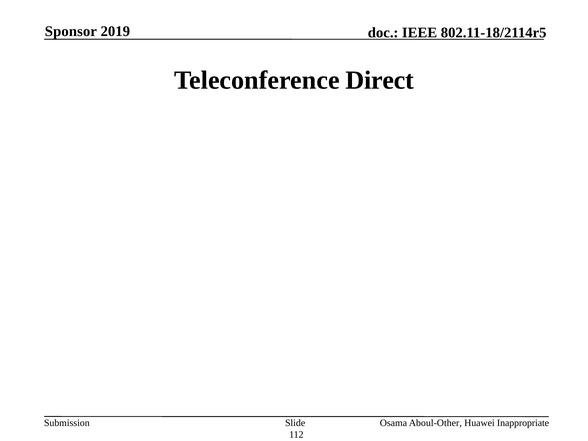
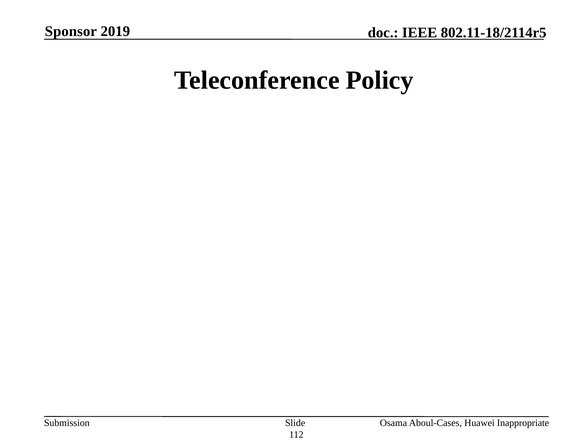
Direct: Direct -> Policy (380, 80)
Aboul-Other: Aboul-Other -> Aboul-Cases (435, 423)
